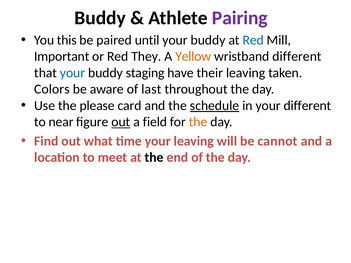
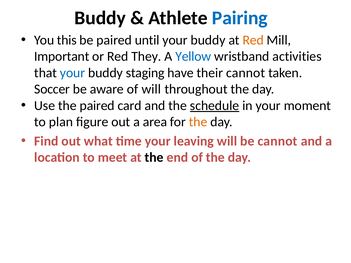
Pairing colour: purple -> blue (240, 18)
Red colour: blue -> orange (253, 40)
Yellow colour: orange -> blue (193, 57)
wristband different: different -> activities (297, 57)
their leaving: leaving -> cannot (246, 73)
Colors: Colors -> Soccer (52, 89)
of last: last -> will (151, 89)
the please: please -> paired (97, 106)
your different: different -> moment (307, 106)
near: near -> plan (61, 122)
out underline: present -> none (121, 122)
field: field -> area (155, 122)
